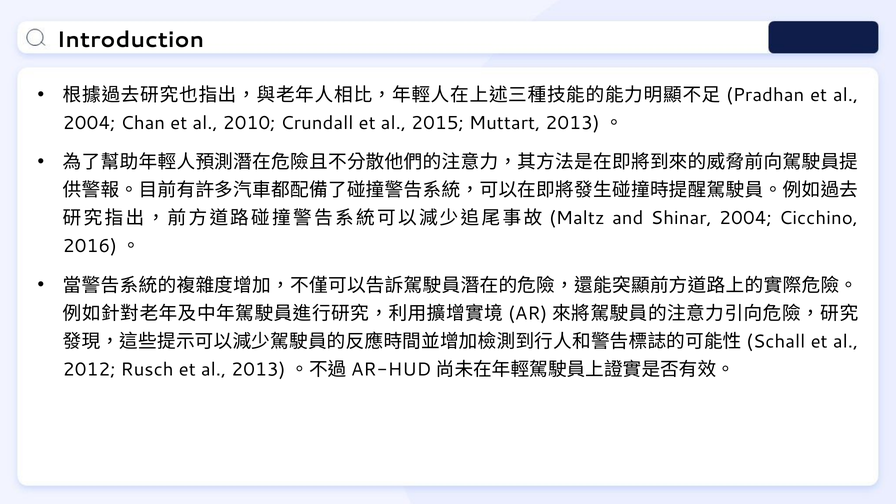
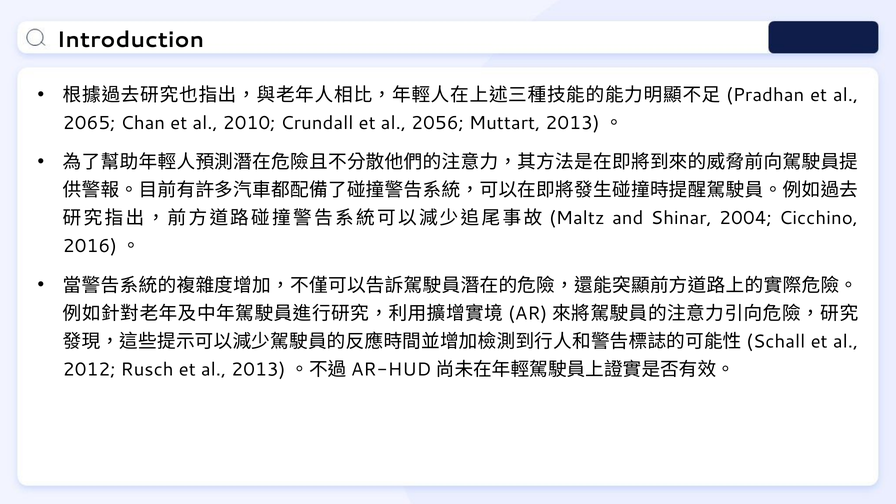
2004: 2004 -> 2065 (89, 123)
2015: 2015 -> 2056 (438, 123)
